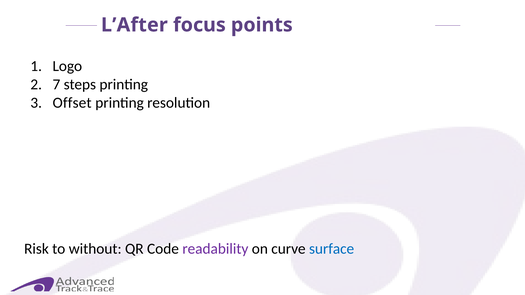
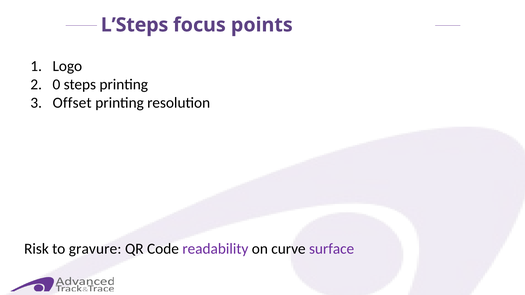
L’After: L’After -> L’Steps (135, 25)
7: 7 -> 0 (56, 84)
without: without -> gravure (95, 249)
surface colour: blue -> purple (332, 249)
